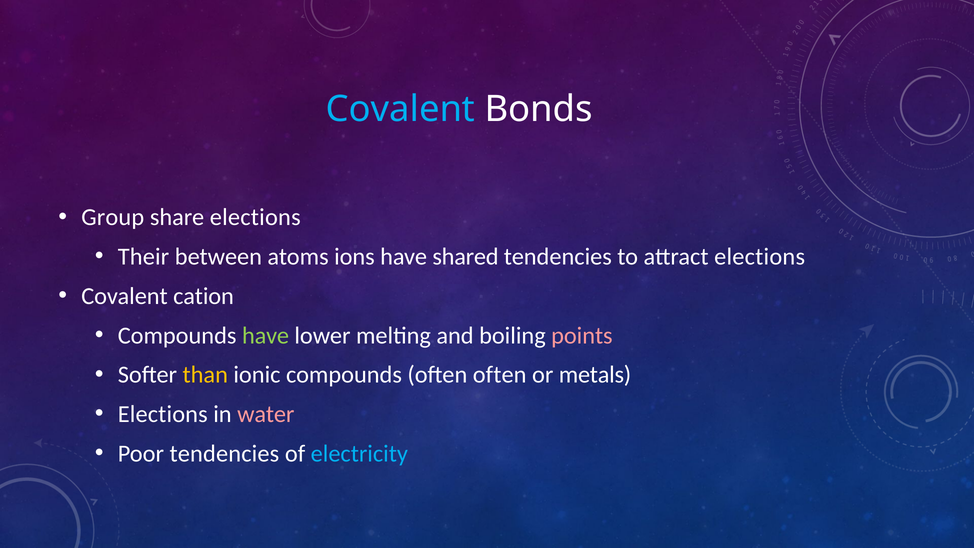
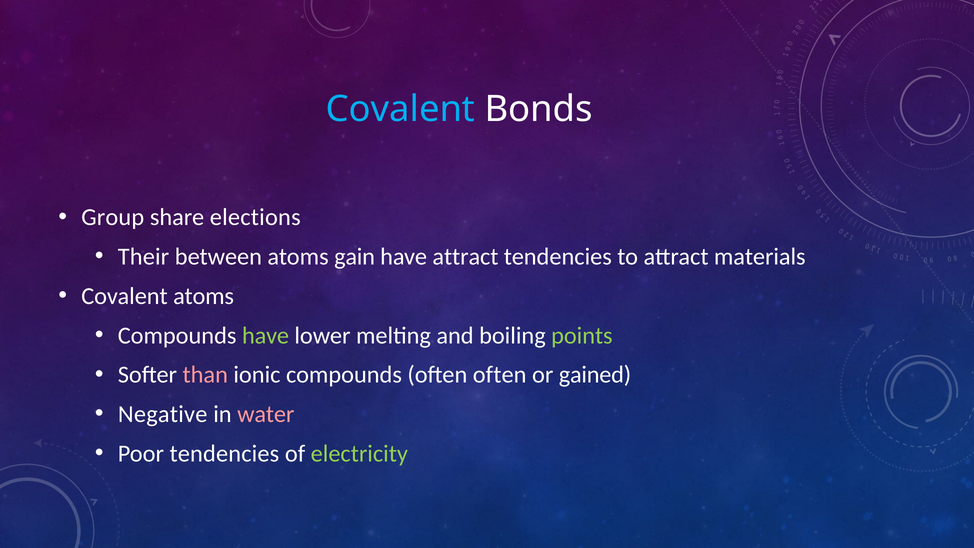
ions: ions -> gain (355, 257)
have shared: shared -> attract (465, 257)
attract elections: elections -> materials (760, 257)
Covalent cation: cation -> atoms (204, 296)
points colour: pink -> light green (582, 335)
than colour: yellow -> pink (205, 375)
metals: metals -> gained (595, 375)
Elections: Elections -> Negative (163, 414)
electricity colour: light blue -> light green (359, 454)
